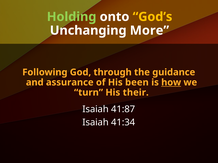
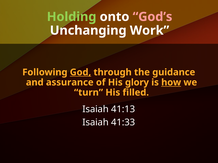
God’s colour: yellow -> pink (152, 17)
More: More -> Work (150, 31)
God underline: none -> present (80, 72)
been: been -> glory (137, 83)
their: their -> filled (136, 93)
41:87: 41:87 -> 41:13 (123, 110)
41:34: 41:34 -> 41:33 (123, 123)
